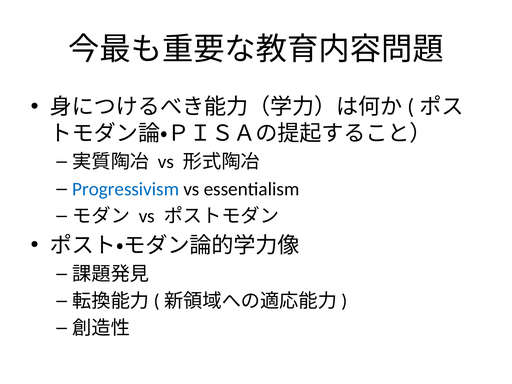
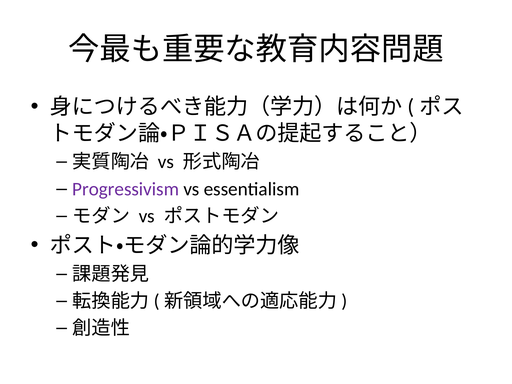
Progressivism colour: blue -> purple (126, 189)
